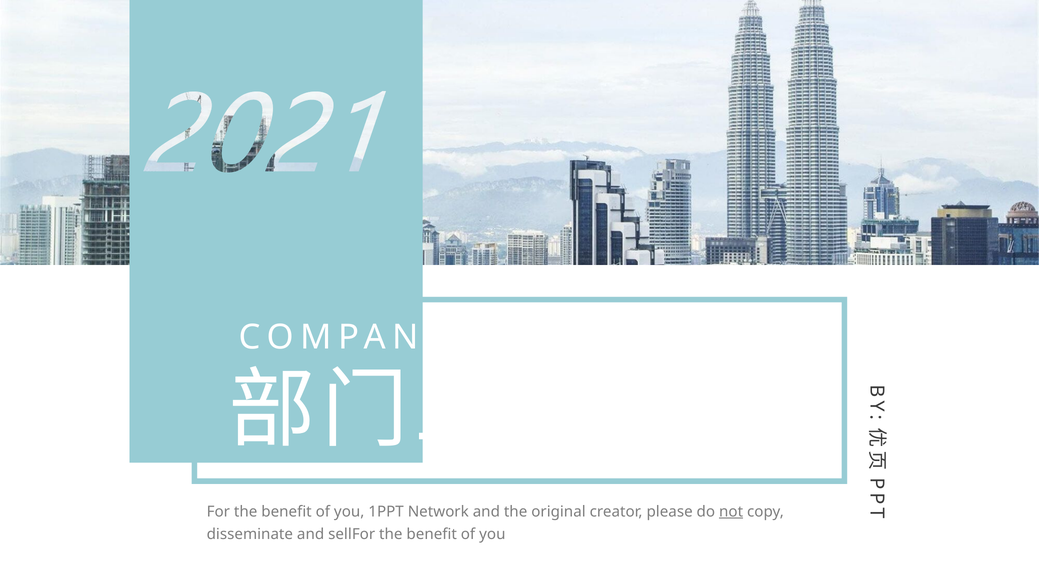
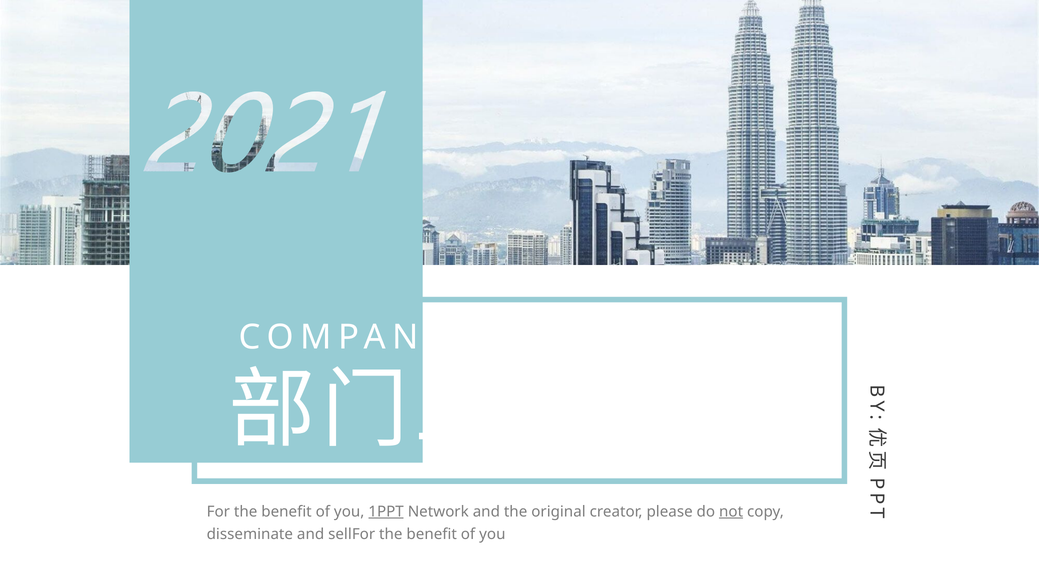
1PPT underline: none -> present (386, 512)
